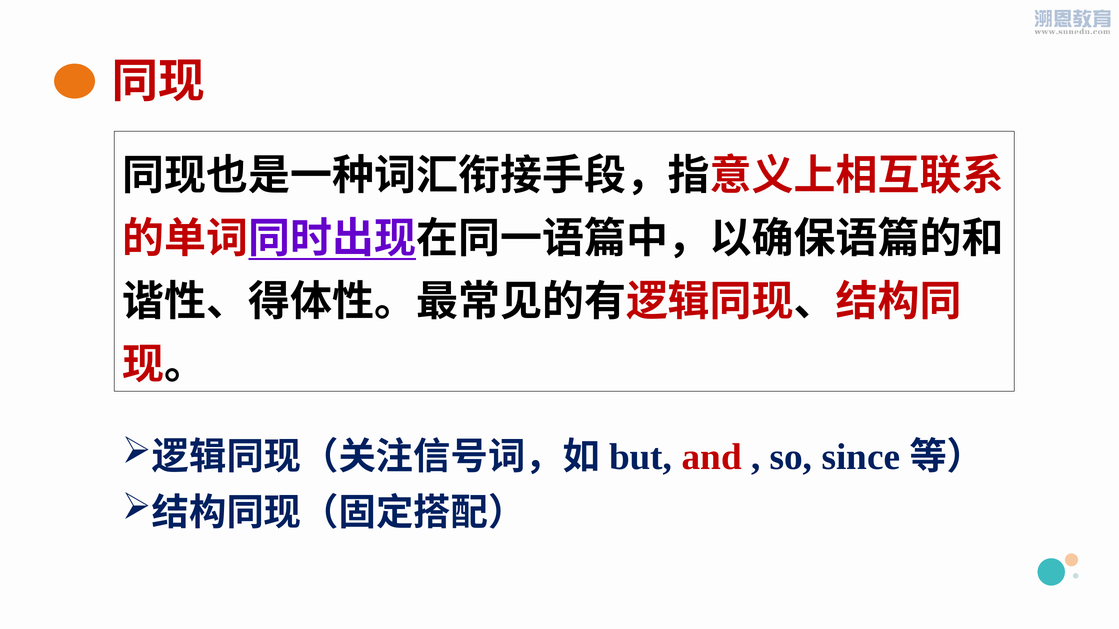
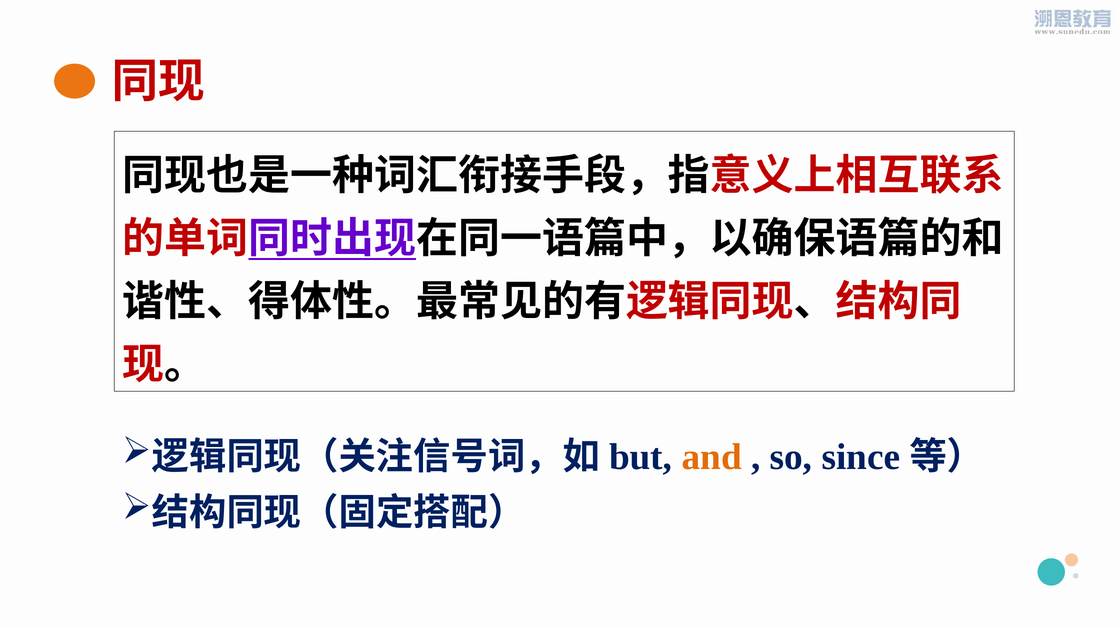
and colour: red -> orange (712, 457)
